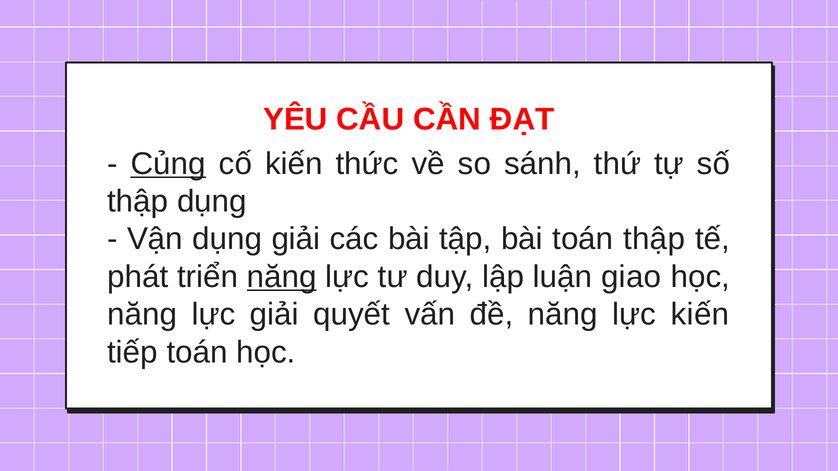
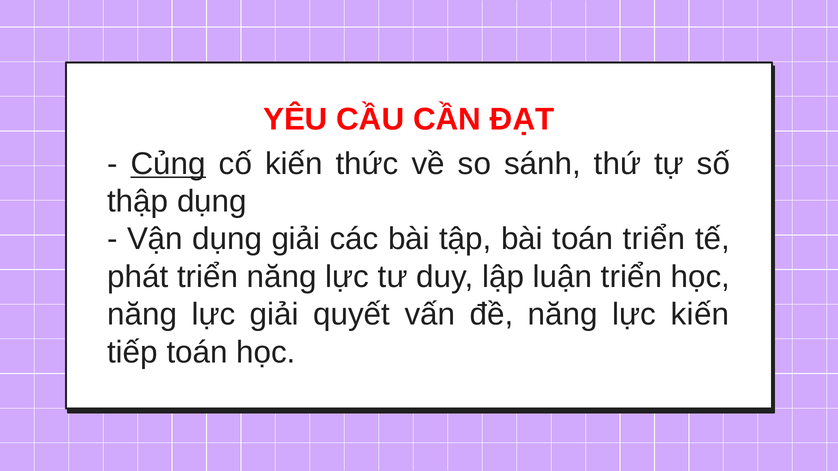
toán thập: thập -> triển (654, 239)
năng underline: present -> none (282, 277)
luận giao: giao -> triển (631, 277)
